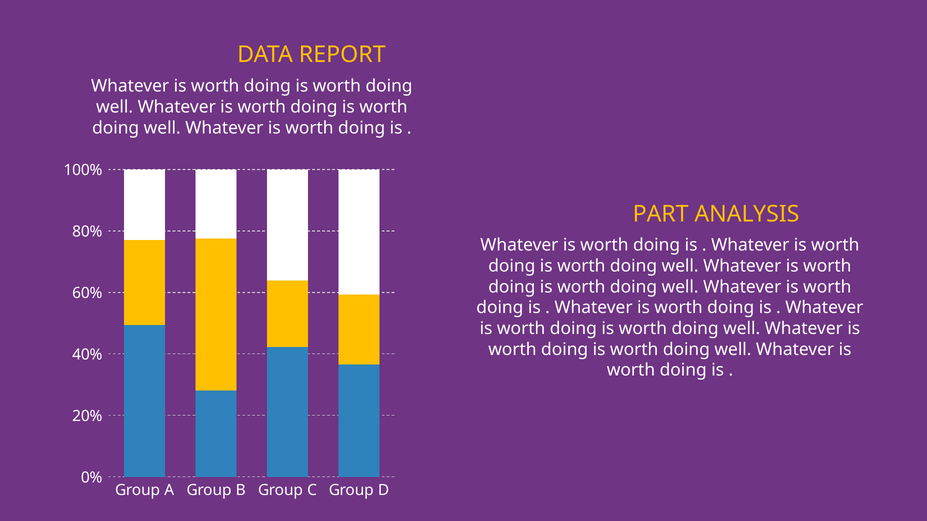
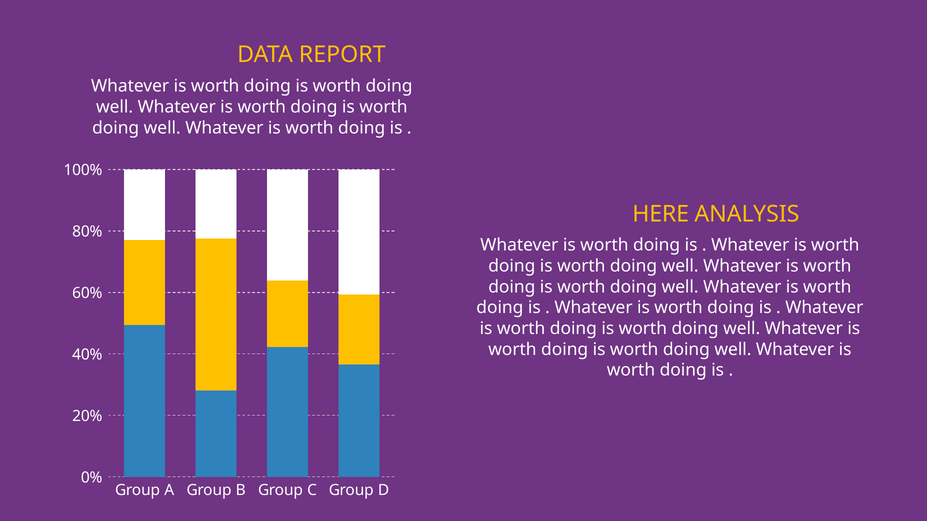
PART: PART -> HERE (661, 214)
